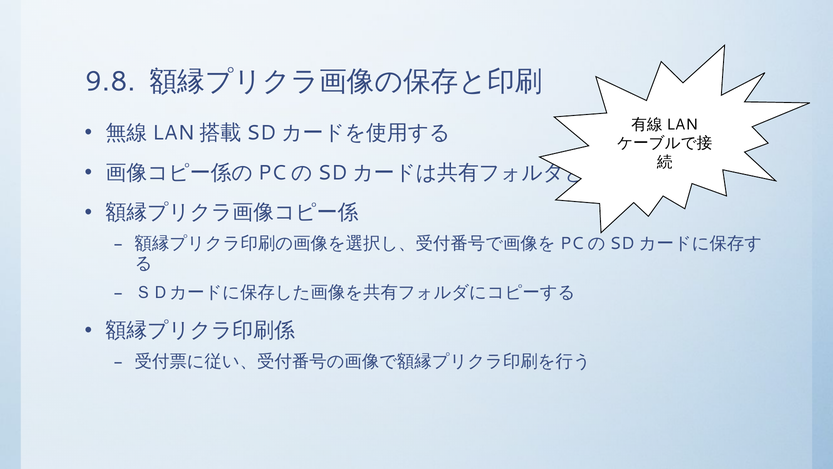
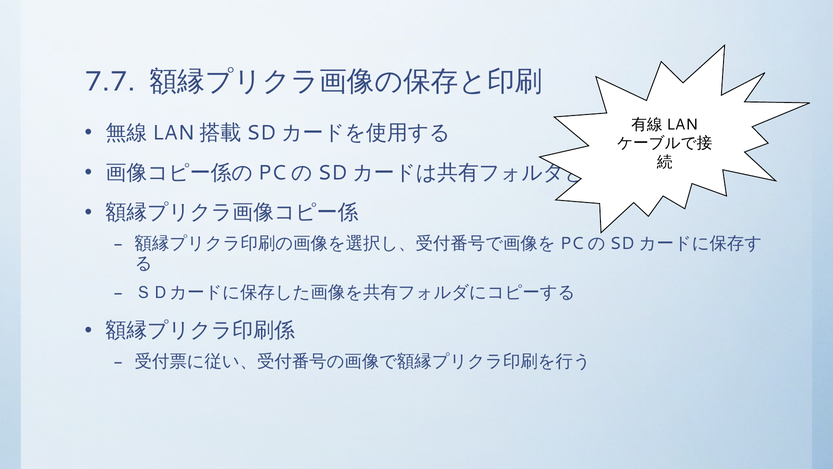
9.8: 9.8 -> 7.7 (110, 82)
